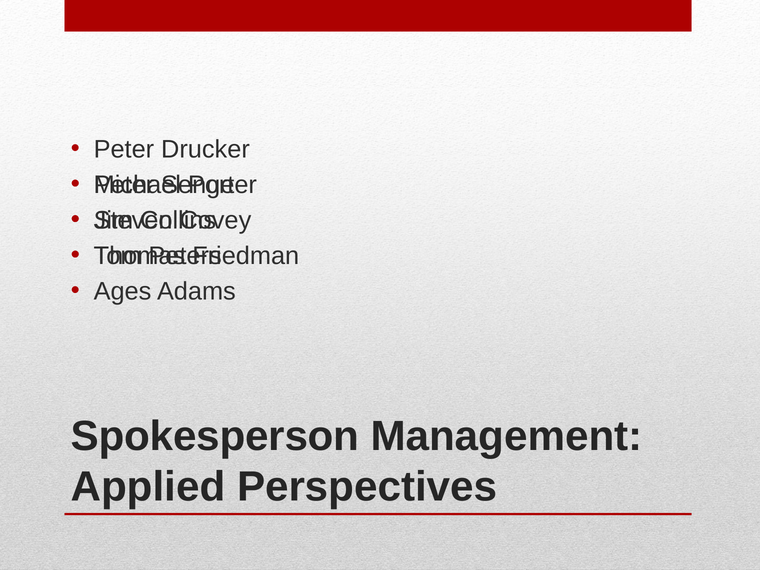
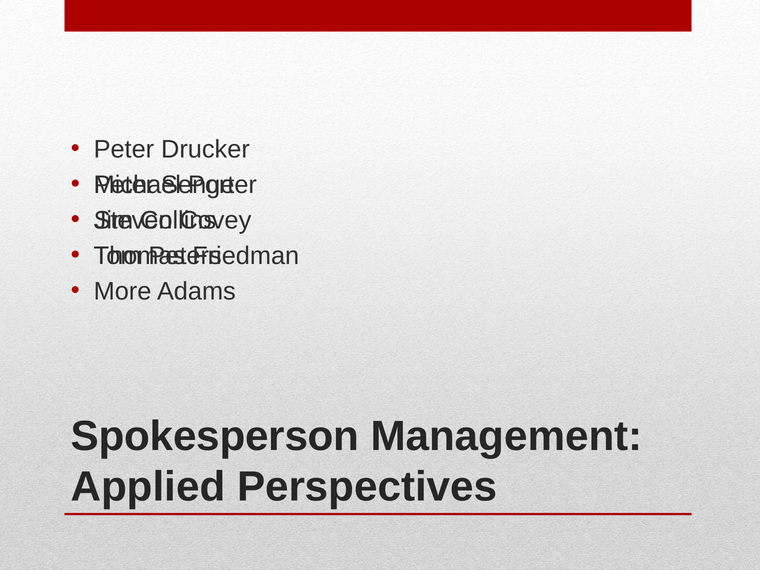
Ages: Ages -> More (122, 291)
